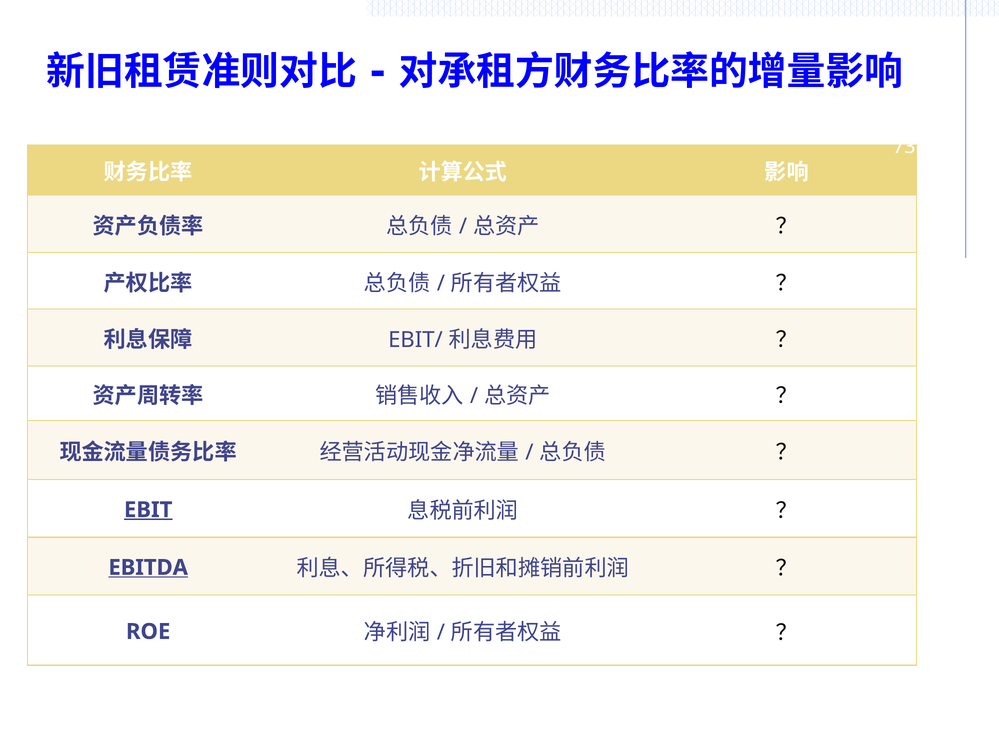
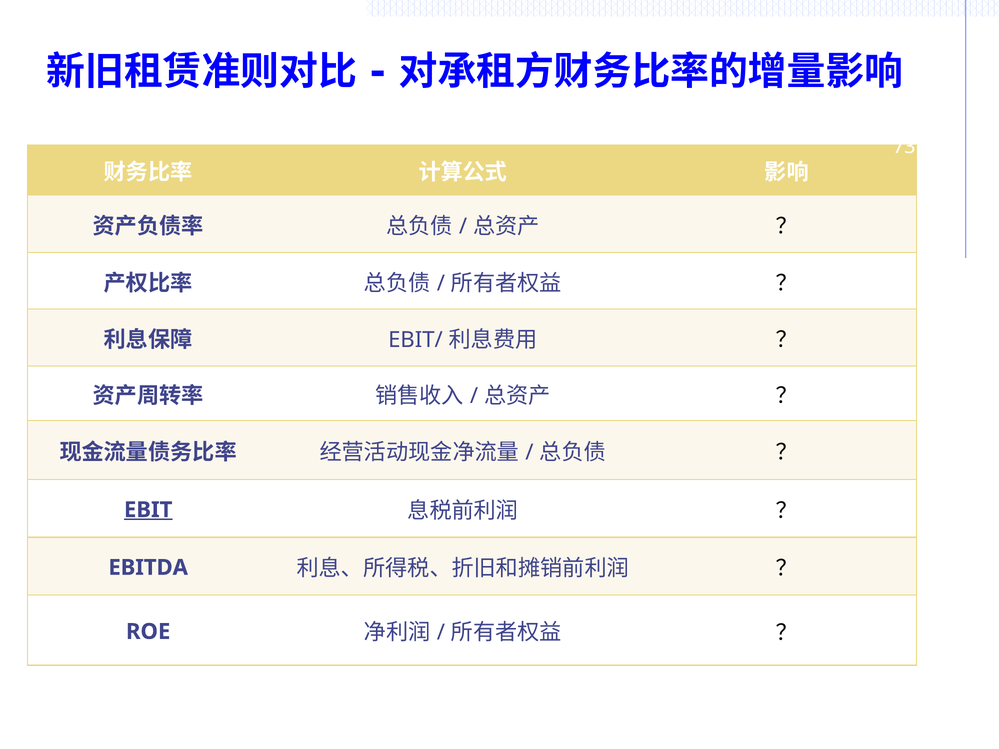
EBITDA underline: present -> none (148, 568)
